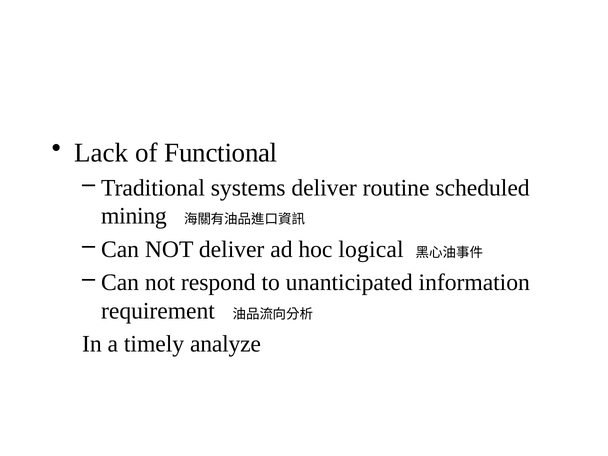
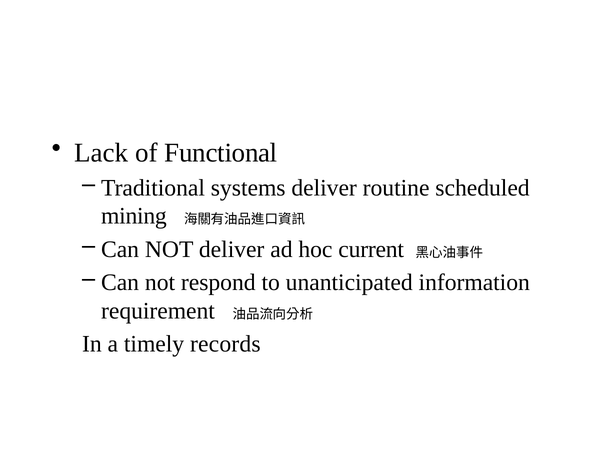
logical: logical -> current (371, 249)
analyze: analyze -> records (225, 344)
